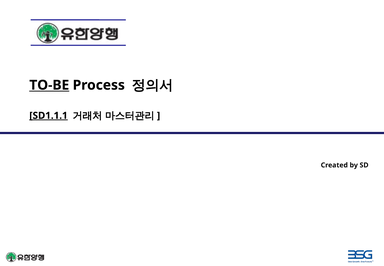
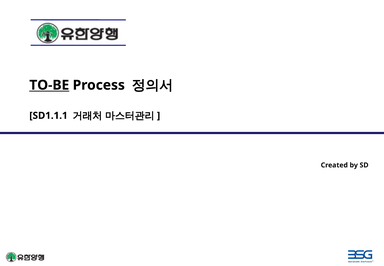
SD1.1.1 underline: present -> none (49, 116)
